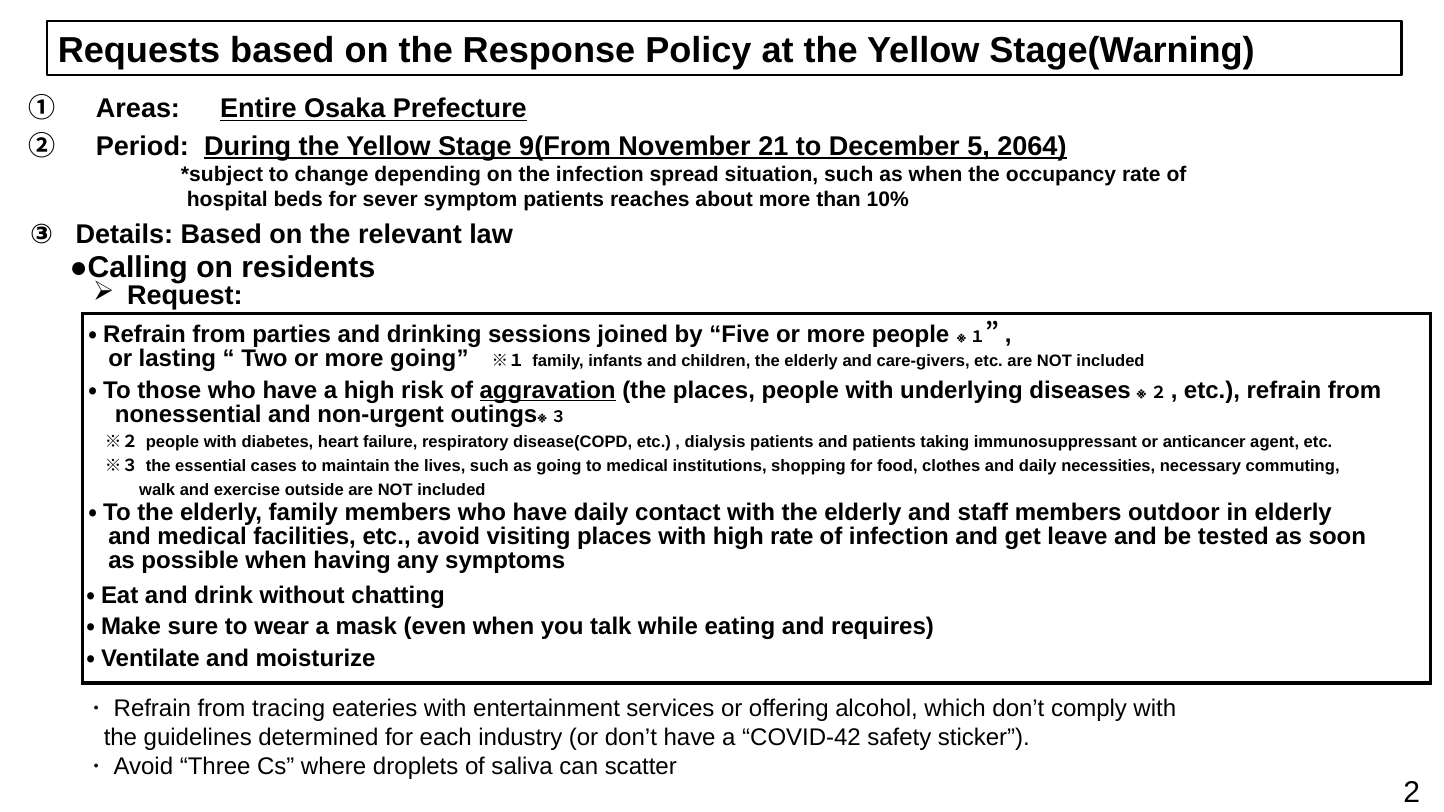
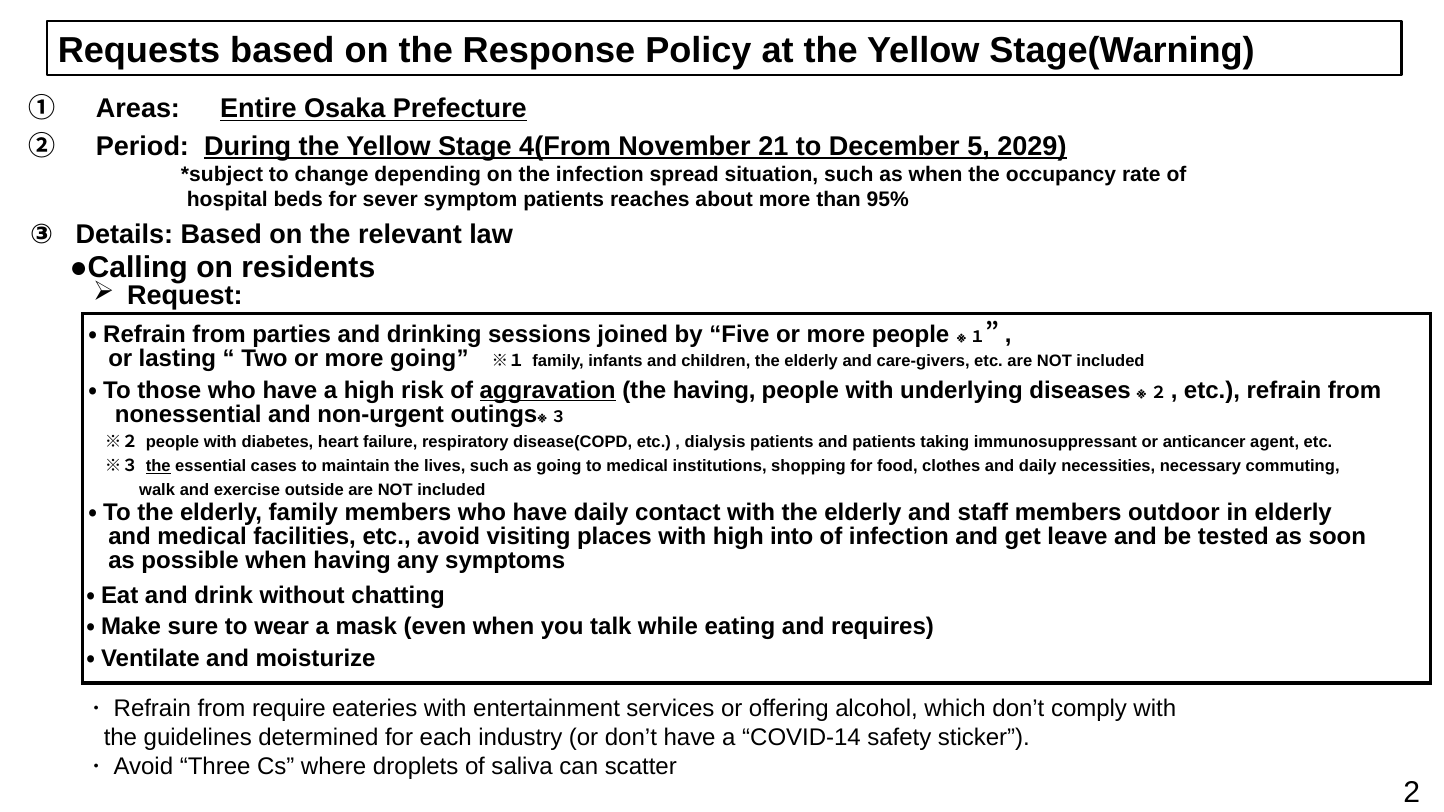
9(From: 9(From -> 4(From (565, 146)
2064: 2064 -> 2029 (1032, 146)
10%: 10% -> 95% (888, 200)
the places: places -> having (714, 390)
the underline: none -> present (158, 466)
high rate: rate -> into (792, 537)
tracing: tracing -> require (289, 709)
COVID-42: COVID-42 -> COVID-14 (802, 738)
